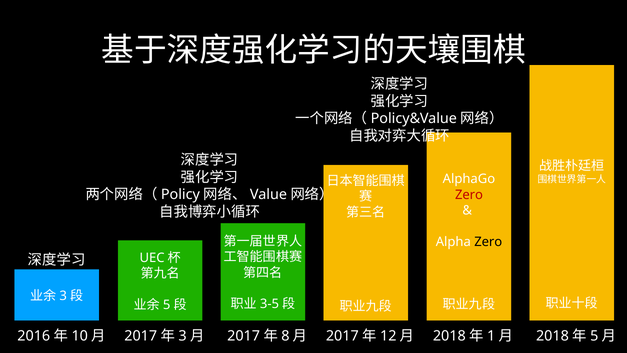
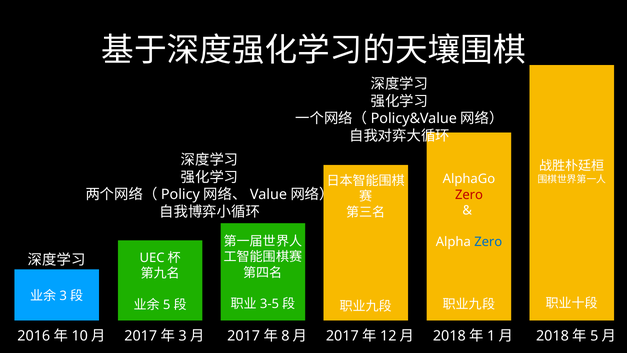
Zero colour: black -> blue (488, 242)
